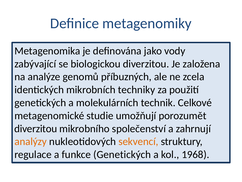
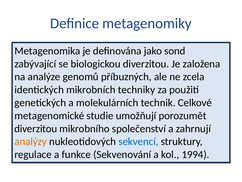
vody: vody -> sond (175, 51)
sekvencí colour: orange -> blue (138, 141)
funkce Genetických: Genetických -> Sekvenování (122, 154)
1968: 1968 -> 1994 (196, 154)
